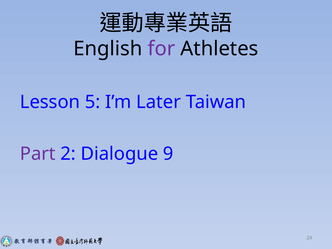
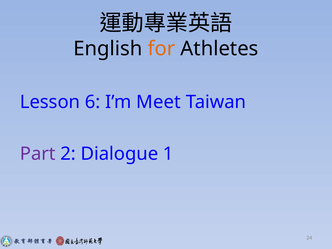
for colour: purple -> orange (161, 49)
5: 5 -> 6 (93, 102)
Later: Later -> Meet (159, 102)
9: 9 -> 1 (168, 154)
